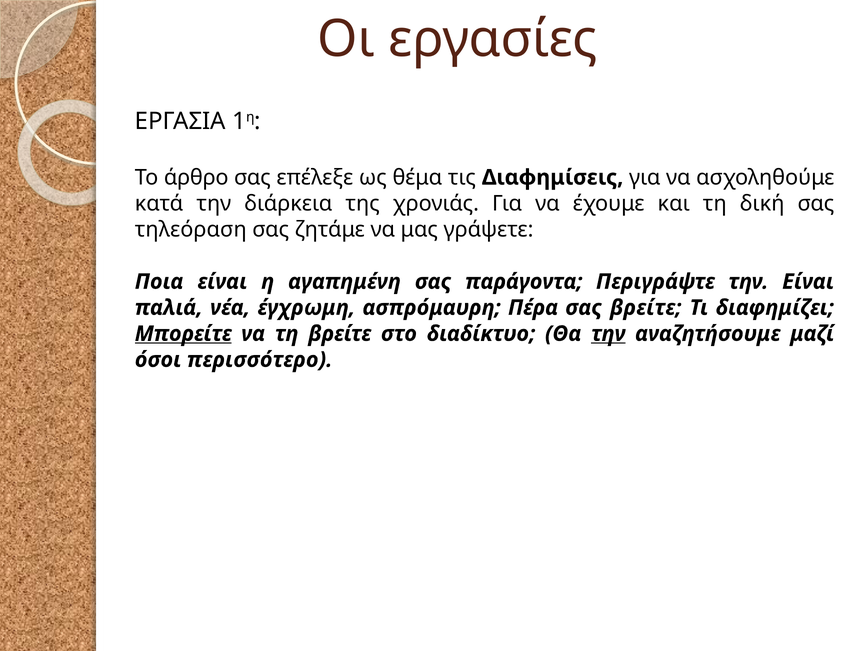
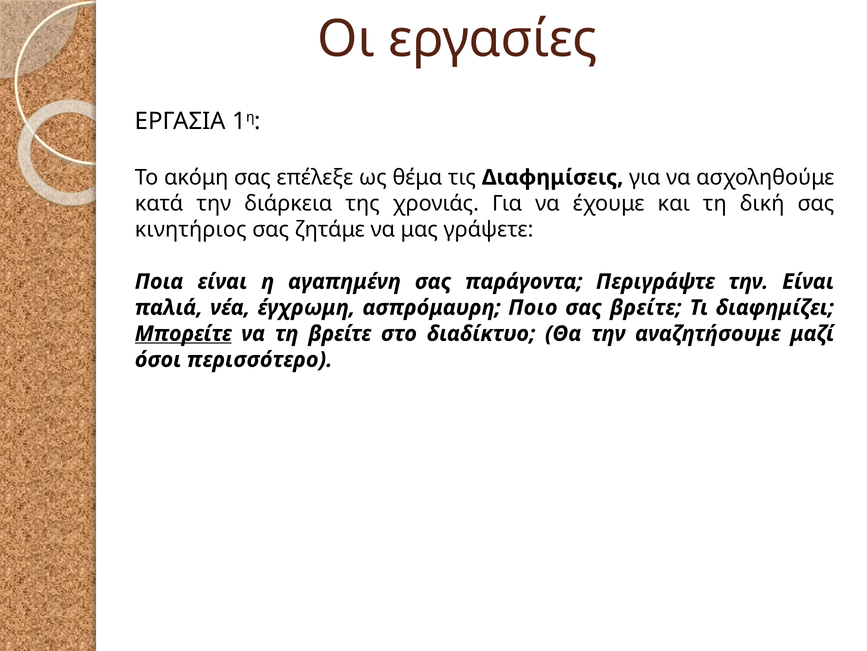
άρθρο: άρθρο -> ακόμη (196, 177)
τηλεόραση: τηλεόραση -> κινητήριος (191, 229)
Πέρα: Πέρα -> Ποιο (533, 307)
την underline: present -> none (608, 333)
